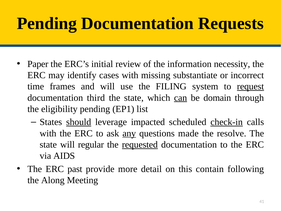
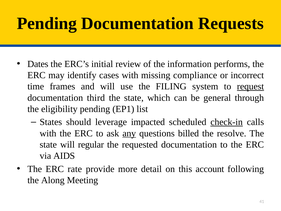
Paper: Paper -> Dates (38, 64)
necessity: necessity -> performs (232, 64)
substantiate: substantiate -> compliance (195, 75)
can underline: present -> none (181, 98)
domain: domain -> general (217, 98)
should underline: present -> none (79, 122)
made: made -> billed (188, 133)
requested underline: present -> none (140, 144)
past: past -> rate (75, 169)
contain: contain -> account (210, 169)
